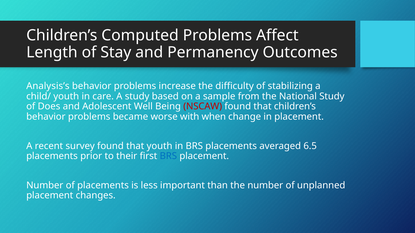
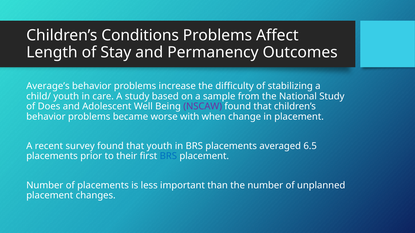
Computed: Computed -> Conditions (140, 36)
Analysis’s: Analysis’s -> Average’s (48, 86)
NSCAW colour: red -> purple (203, 107)
